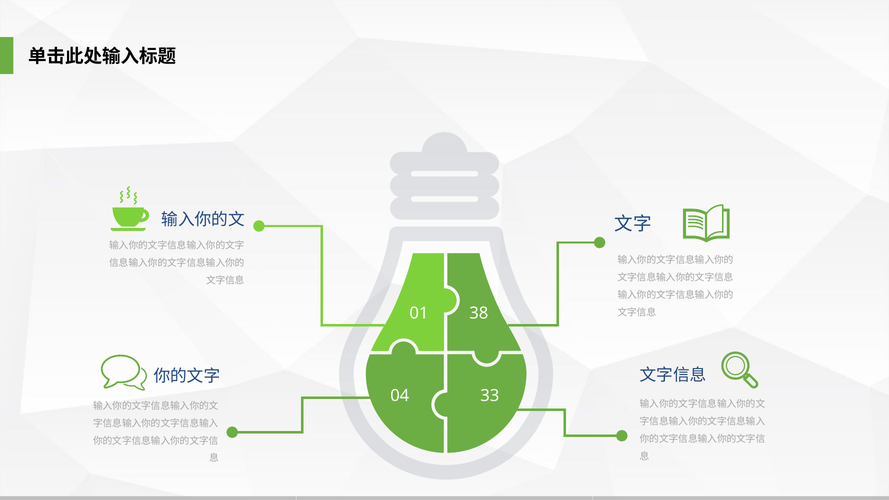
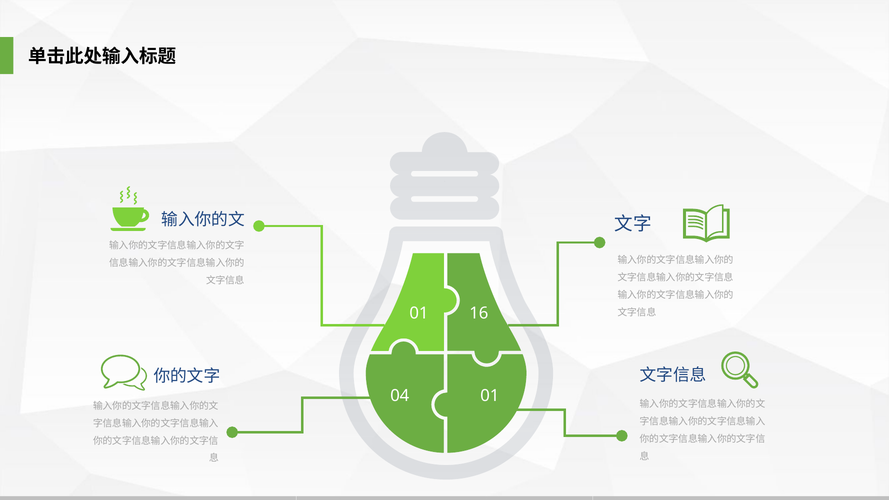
38: 38 -> 16 (479, 313)
04 33: 33 -> 01 (490, 396)
